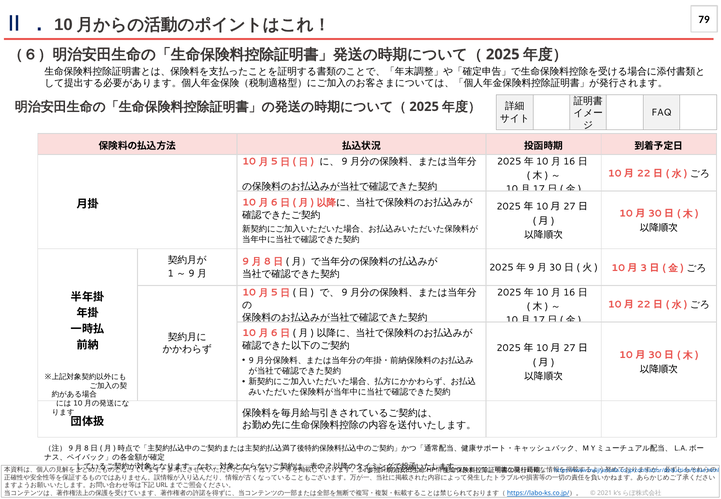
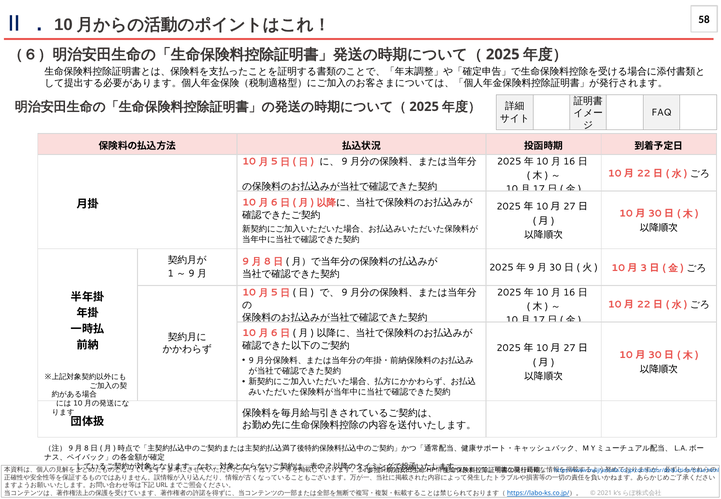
79: 79 -> 58 (704, 20)
